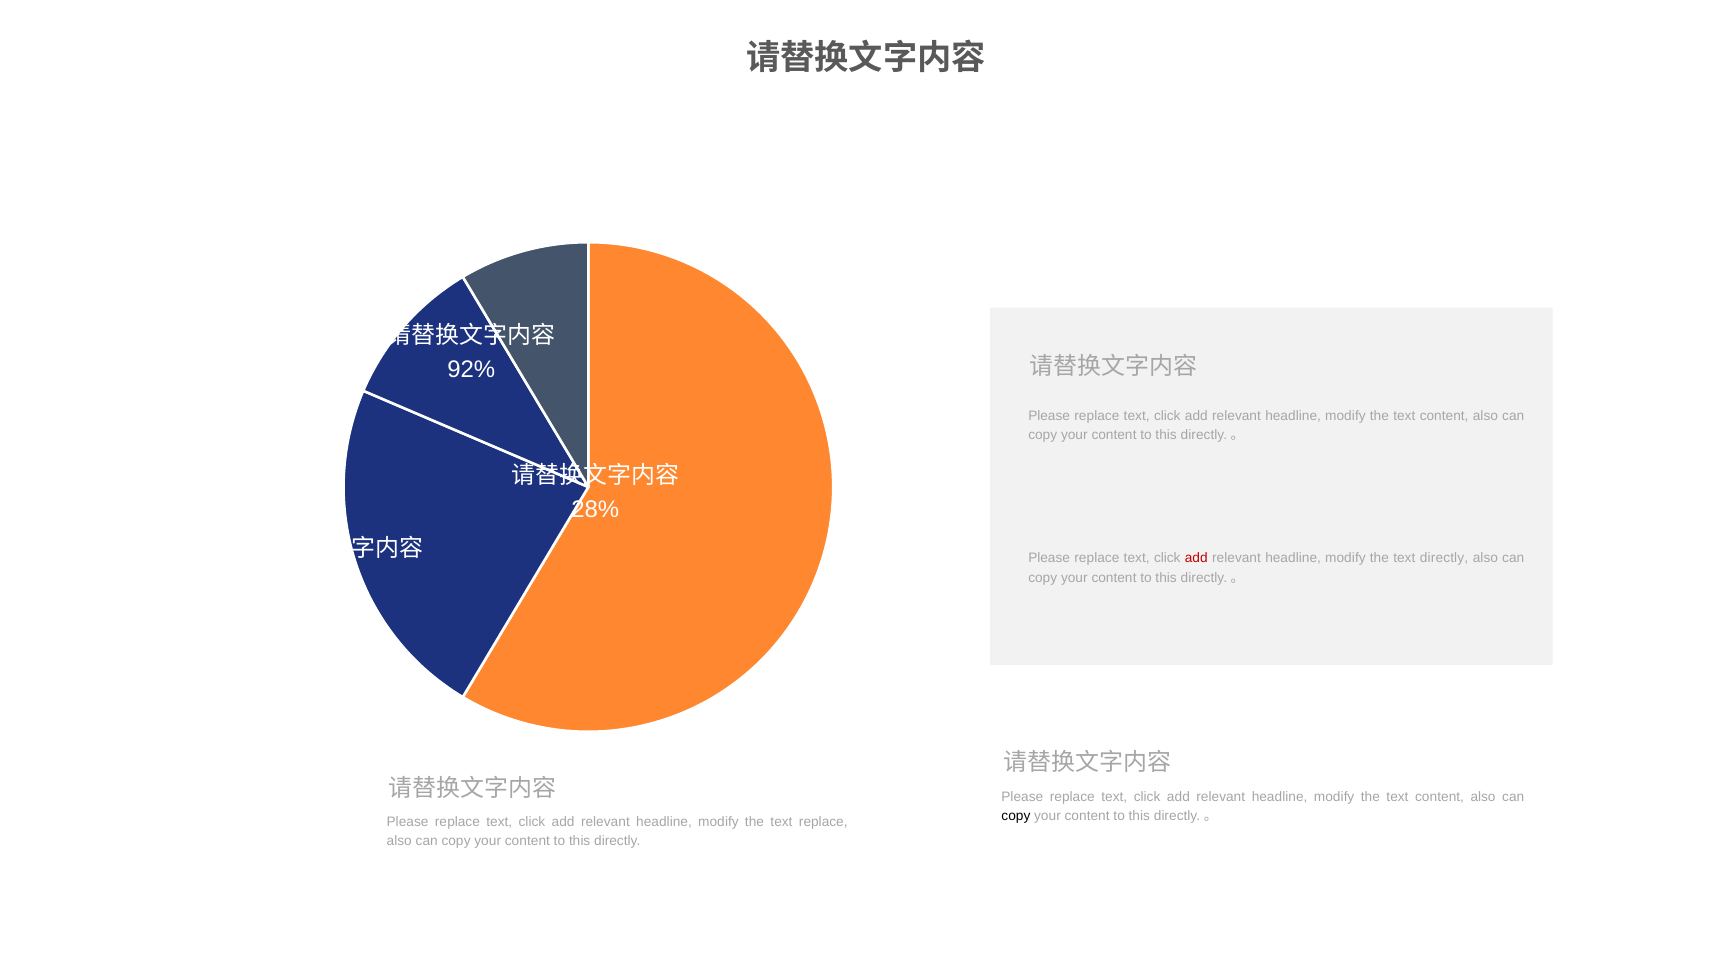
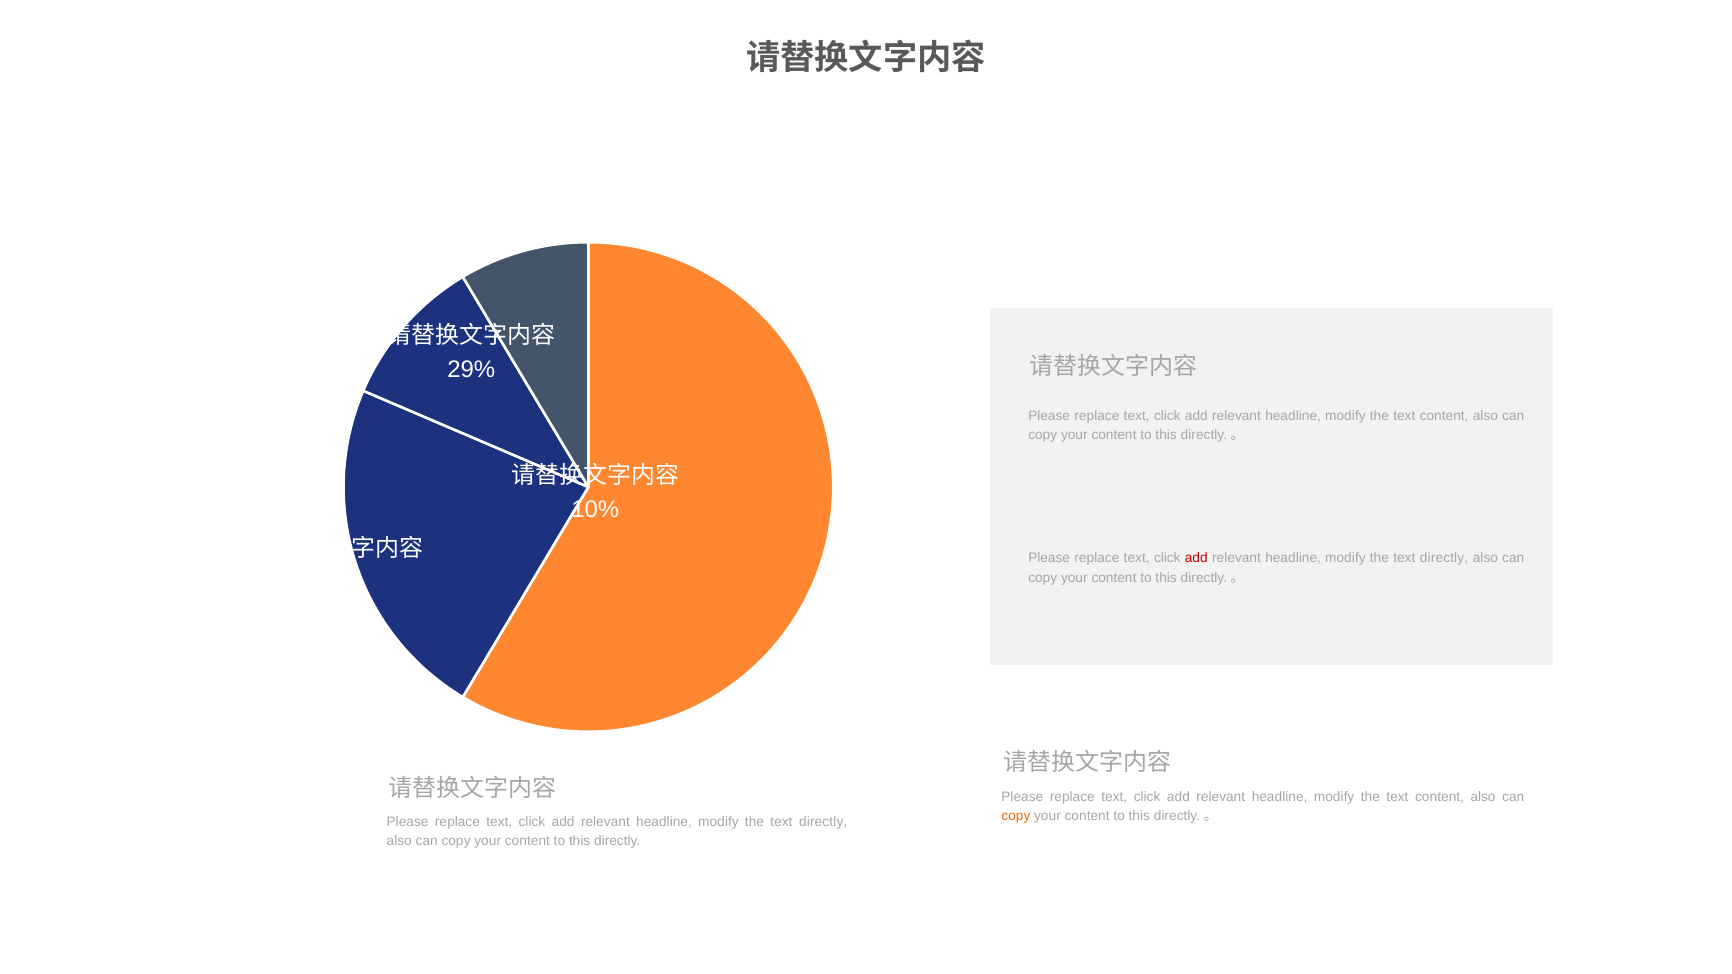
92%: 92% -> 29% (471, 370)
28%: 28% -> 10% (595, 510)
copy colour: black -> orange (1016, 816)
replace: replace -> directly (823, 822)
